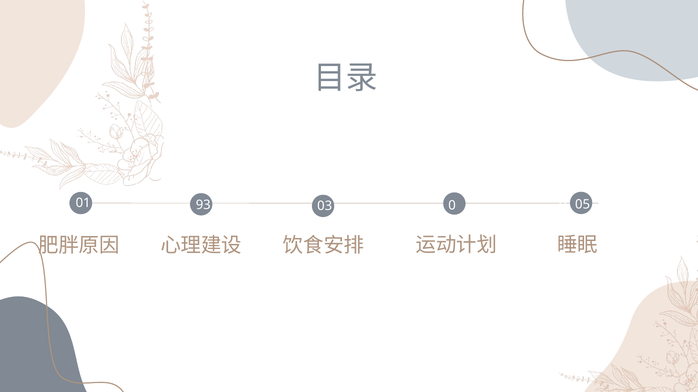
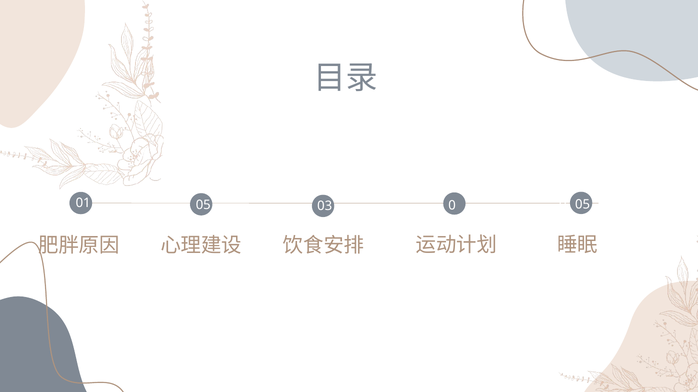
01 93: 93 -> 05 (203, 205)
